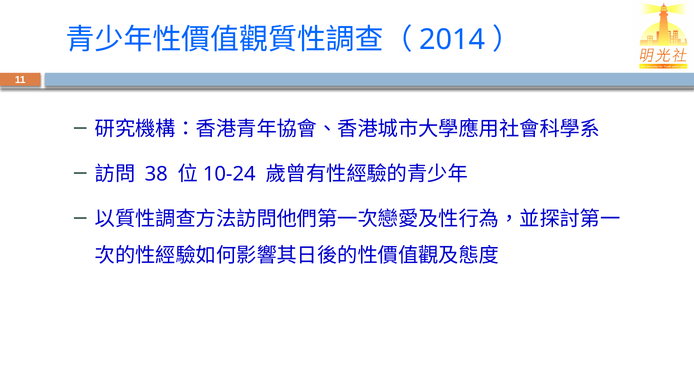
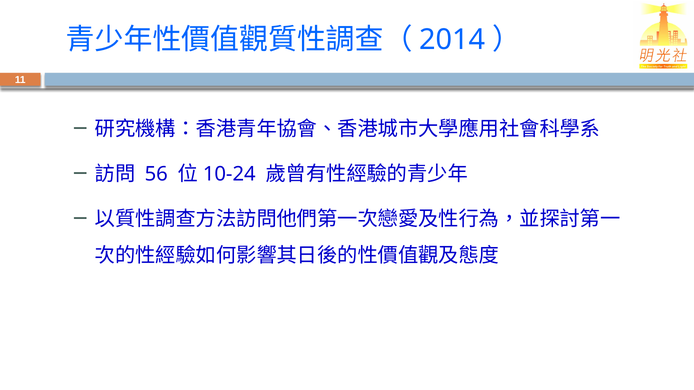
38: 38 -> 56 (156, 174)
